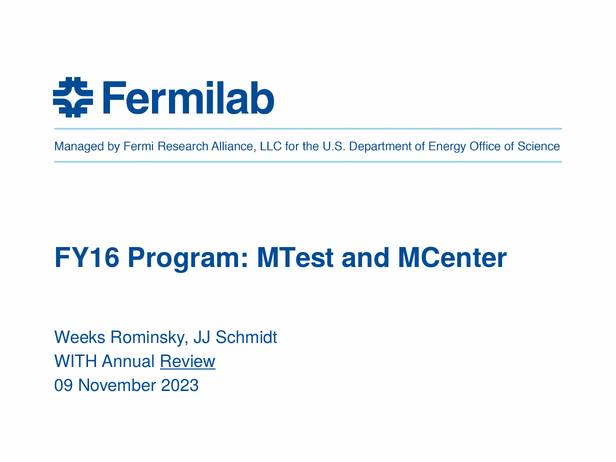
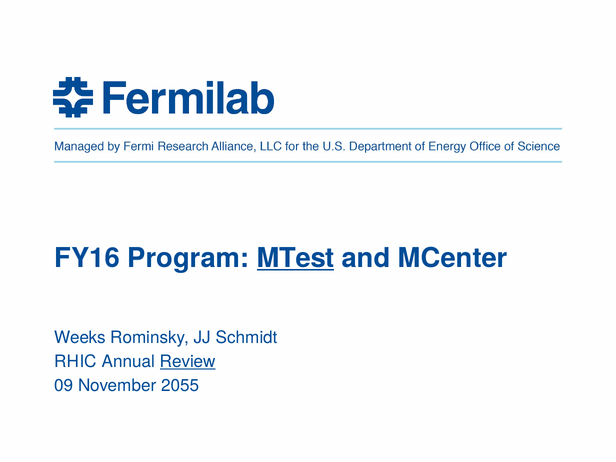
MTest underline: none -> present (296, 258)
WITH: WITH -> RHIC (76, 362)
2023: 2023 -> 2055 (180, 386)
